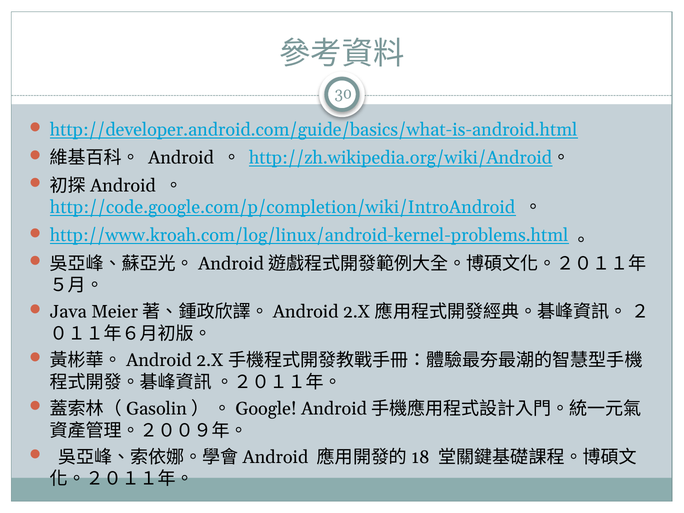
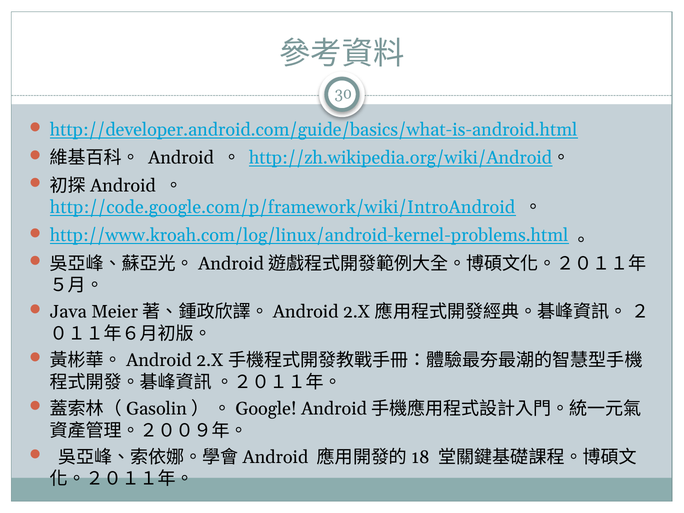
http://code.google.com/p/completion/wiki/IntroAndroid: http://code.google.com/p/completion/wiki/IntroAndroid -> http://code.google.com/p/framework/wiki/IntroAndroid (282, 207)
